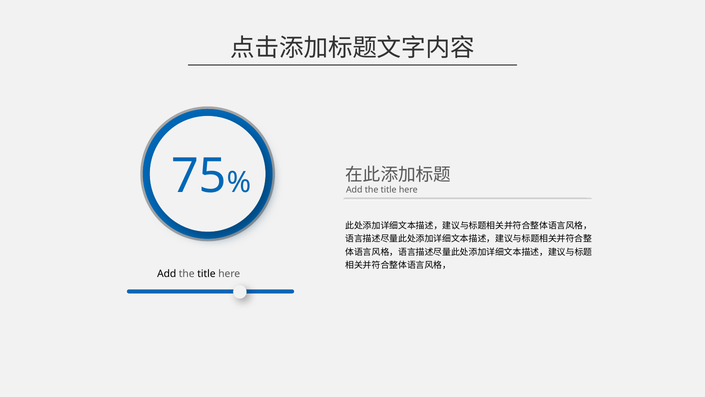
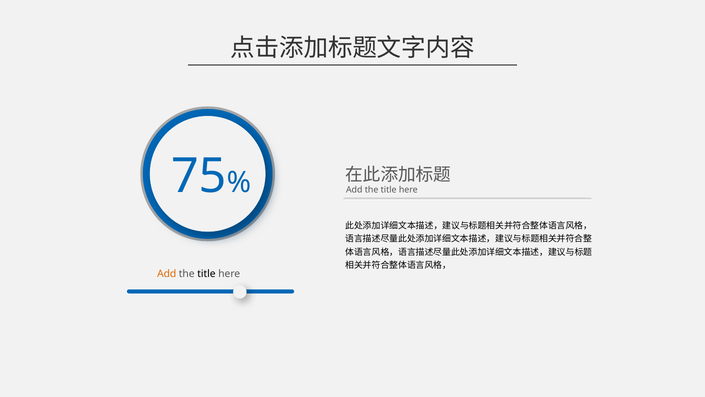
Add colour: black -> orange (167, 273)
